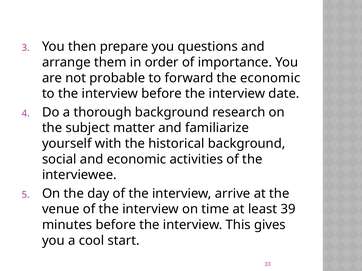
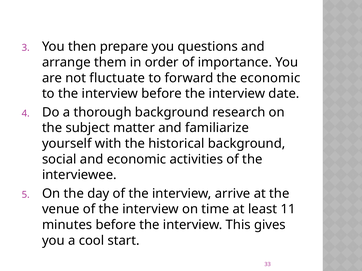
probable: probable -> fluctuate (117, 78)
39: 39 -> 11 (288, 210)
